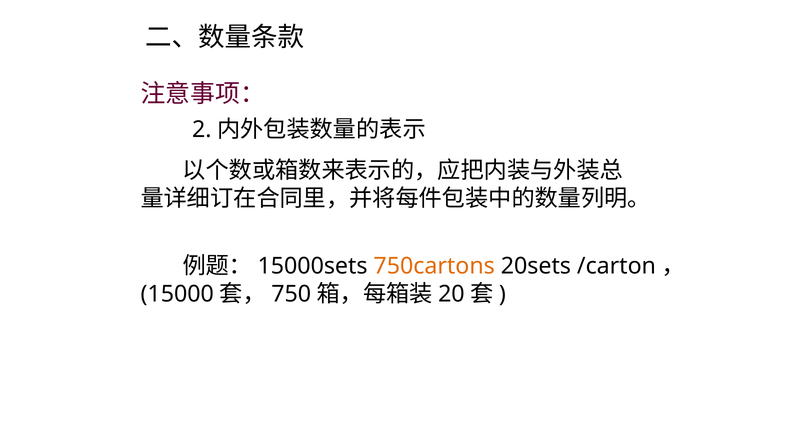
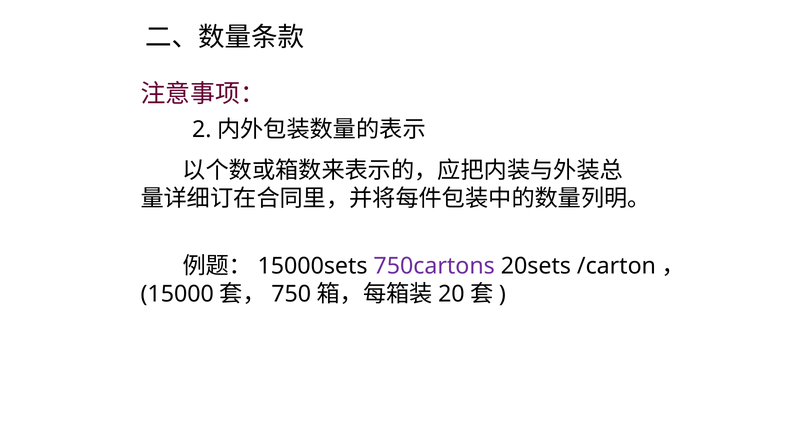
750cartons colour: orange -> purple (434, 266)
